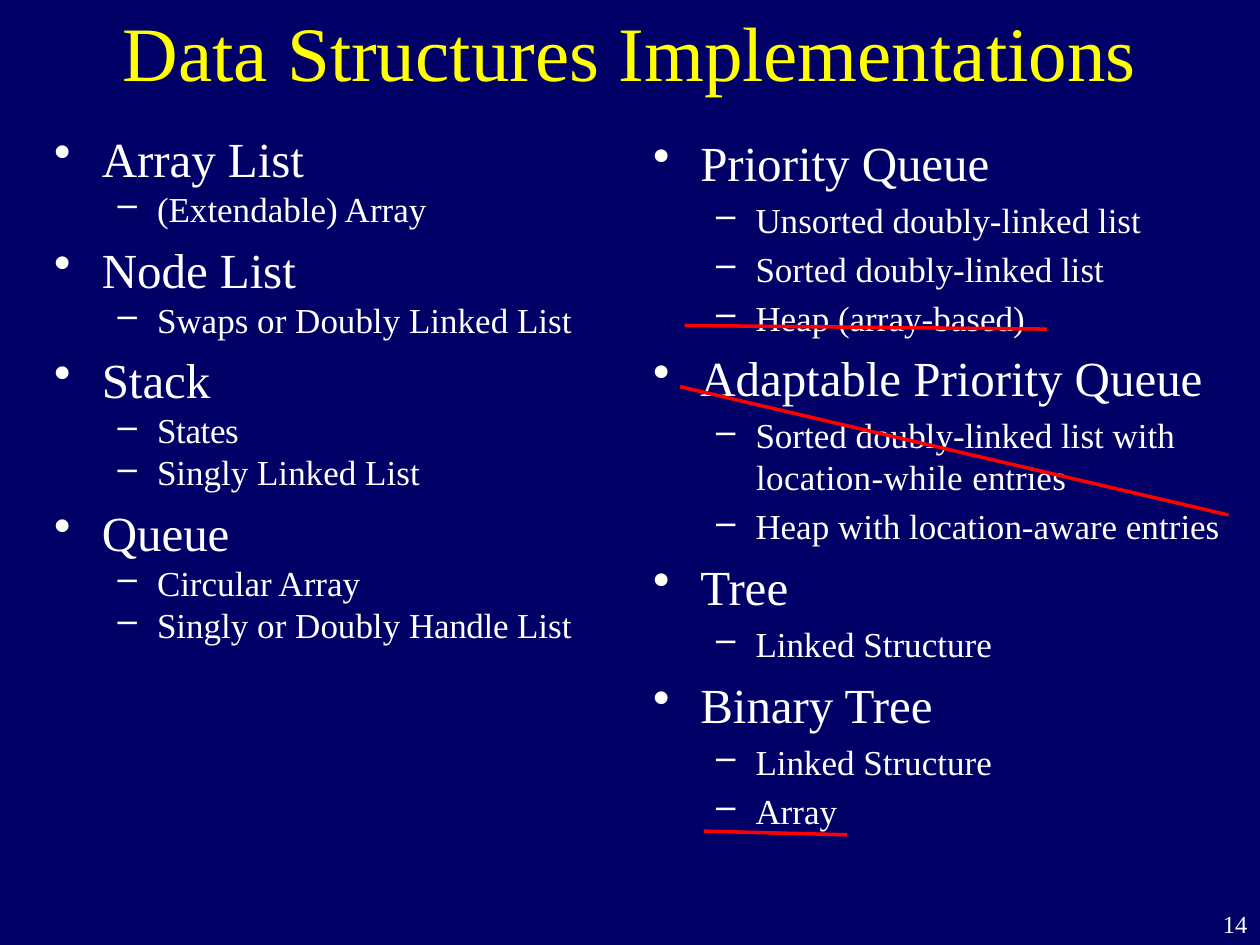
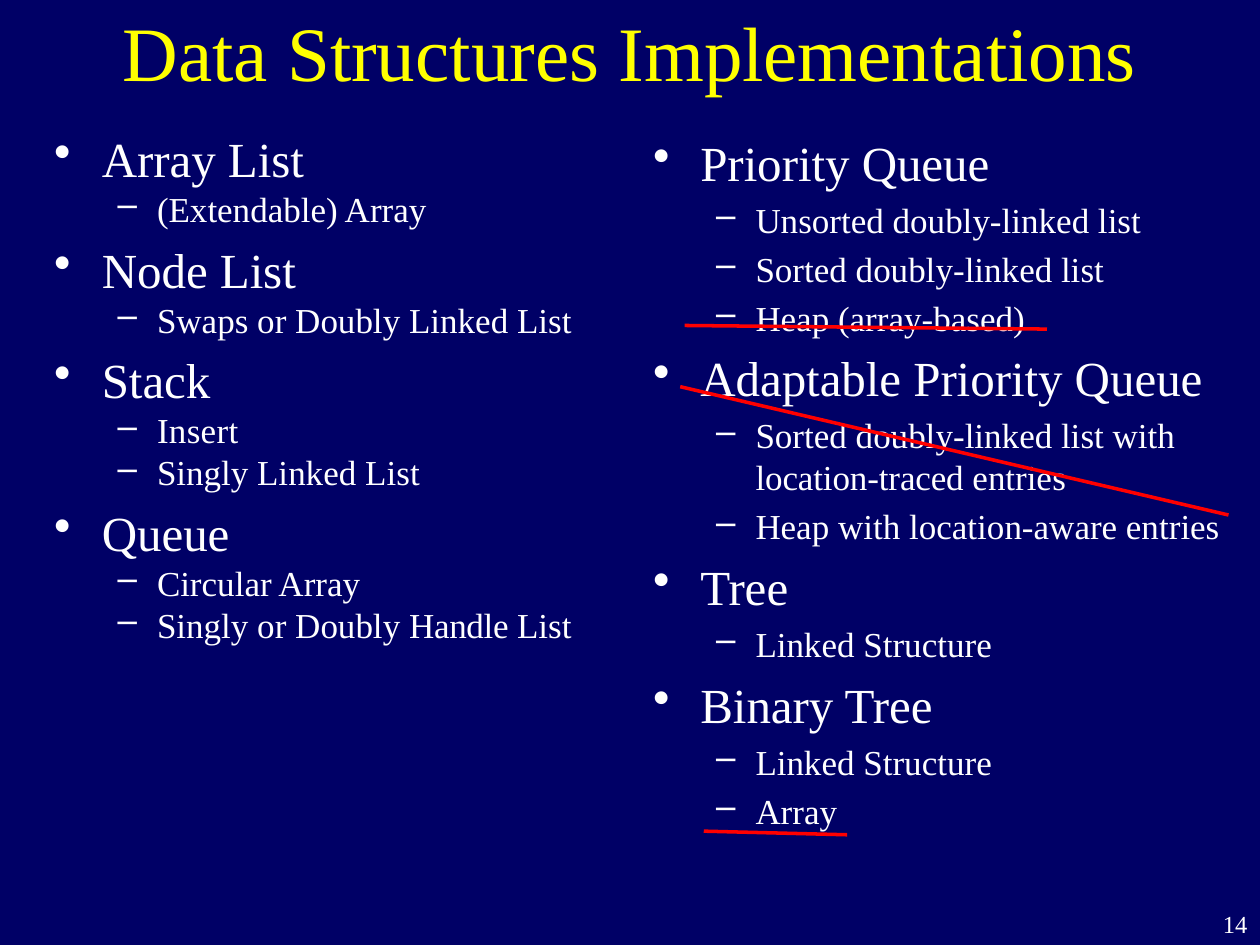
States: States -> Insert (198, 432)
location-while: location-while -> location-traced (860, 479)
